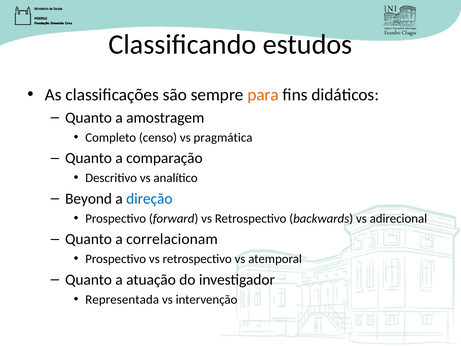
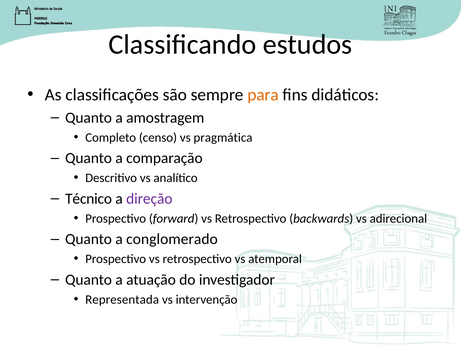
Beyond: Beyond -> Técnico (89, 199)
direção colour: blue -> purple (149, 199)
correlacionam: correlacionam -> conglomerado (172, 239)
